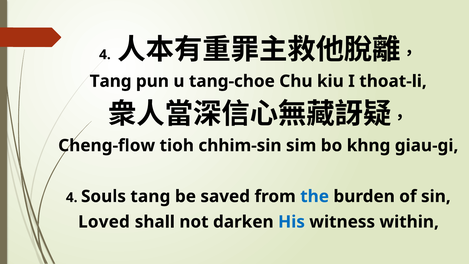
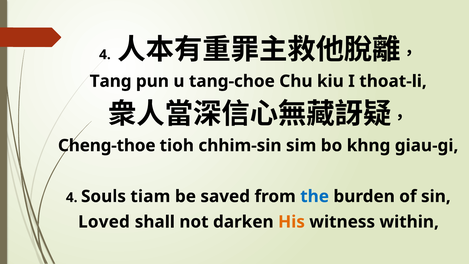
Cheng-flow: Cheng-flow -> Cheng-thoe (107, 145)
Souls tang: tang -> tiam (150, 196)
His colour: blue -> orange (291, 222)
